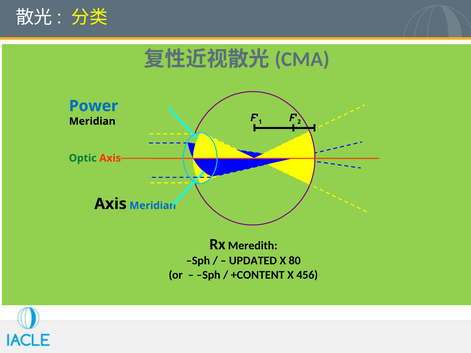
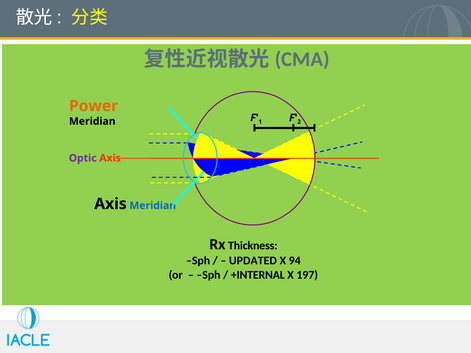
Power colour: blue -> orange (94, 106)
Optic colour: green -> purple (83, 158)
Meredith: Meredith -> Thickness (253, 246)
80: 80 -> 94 (295, 261)
+CONTENT: +CONTENT -> +INTERNAL (258, 275)
456: 456 -> 197 (307, 275)
